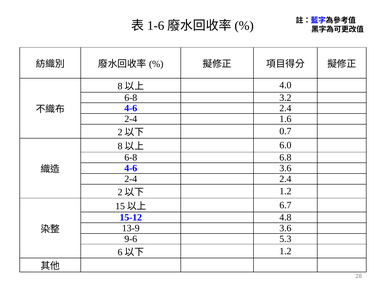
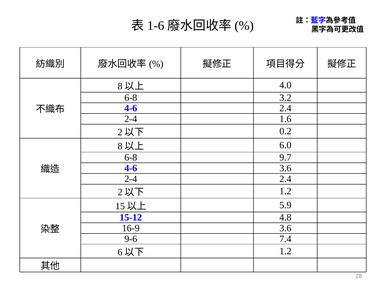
0.7: 0.7 -> 0.2 (285, 131)
6.8: 6.8 -> 9.7 (285, 157)
6.7: 6.7 -> 5.9 (285, 205)
13-9: 13-9 -> 16-9 (131, 228)
5.3: 5.3 -> 7.4 (285, 239)
